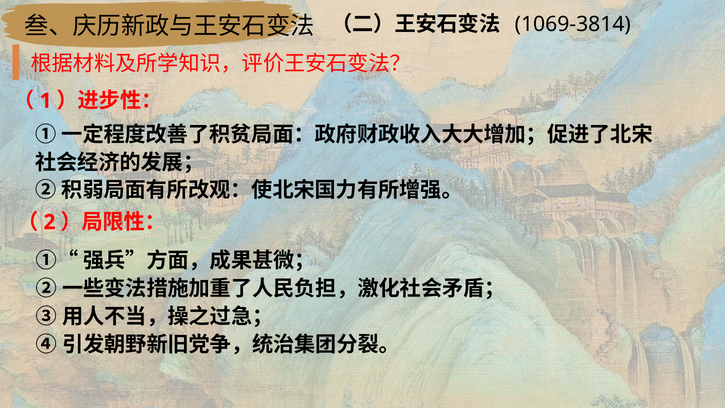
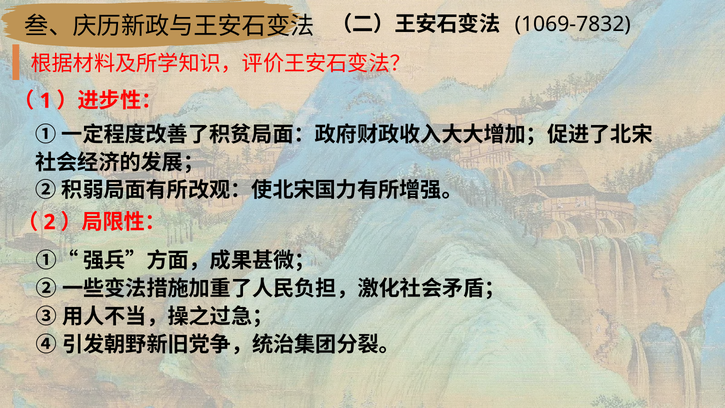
1069-3814: 1069-3814 -> 1069-7832 (573, 24)
